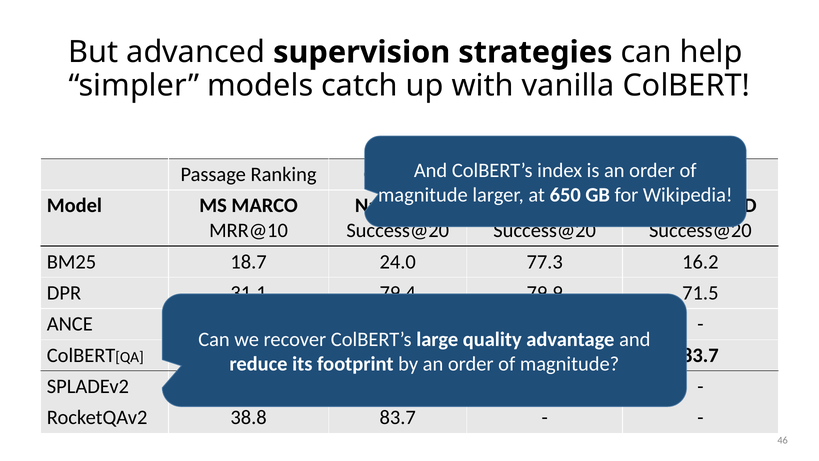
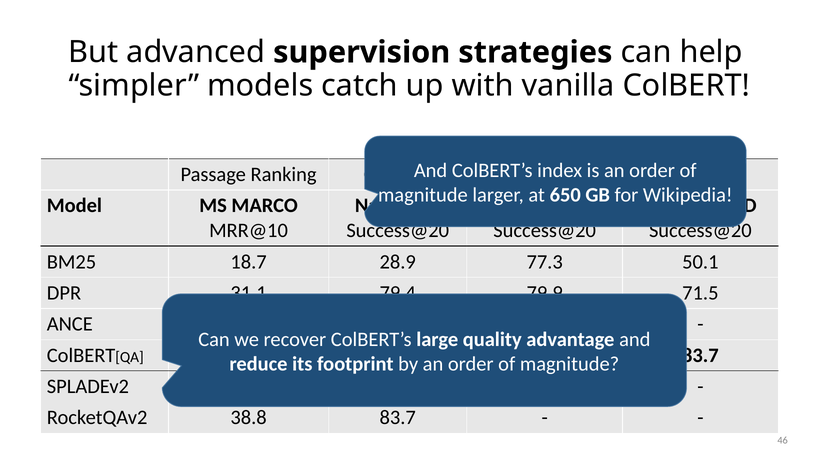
24.0: 24.0 -> 28.9 (398, 262)
16.2: 16.2 -> 50.1 (700, 262)
